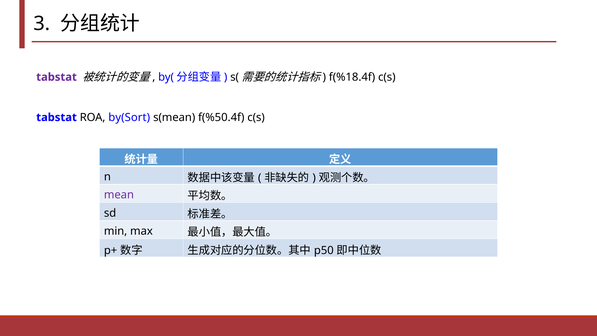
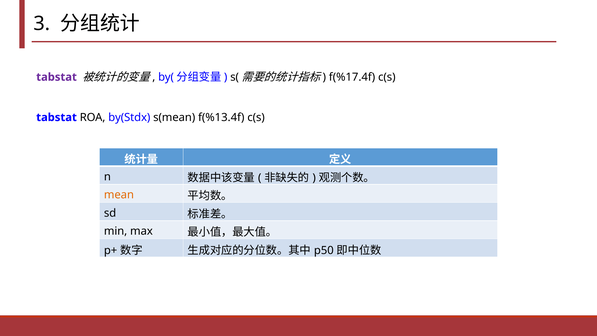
f(%18.4f: f(%18.4f -> f(%17.4f (352, 77)
by(Sort: by(Sort -> by(Stdx (129, 117)
f(%50.4f: f(%50.4f -> f(%13.4f (221, 117)
mean colour: purple -> orange (119, 195)
